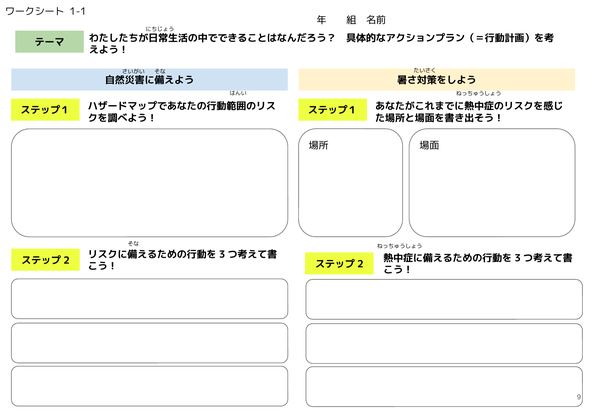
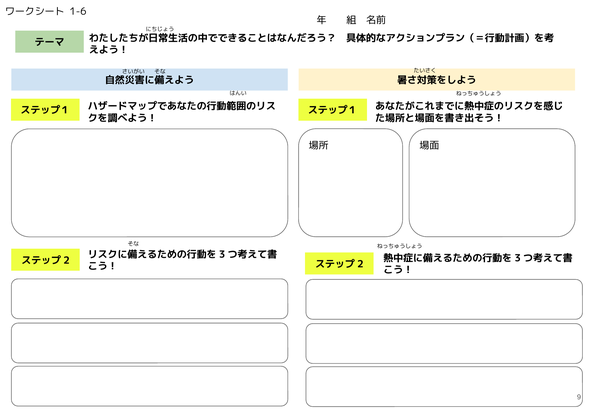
1-1: 1-1 -> 1-6 (78, 12)
